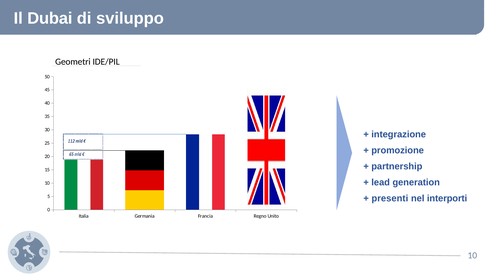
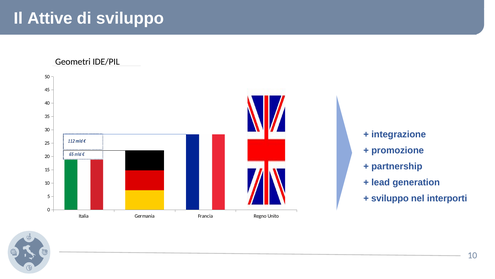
Dubai: Dubai -> Attive (50, 18)
presenti: presenti -> sviluppo (390, 198)
